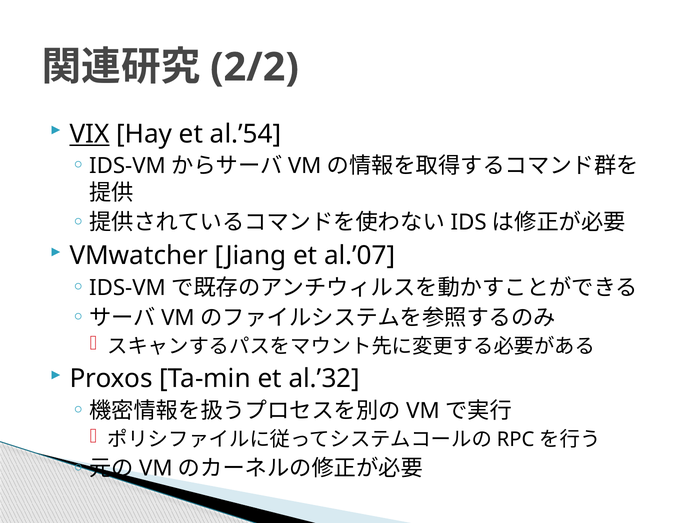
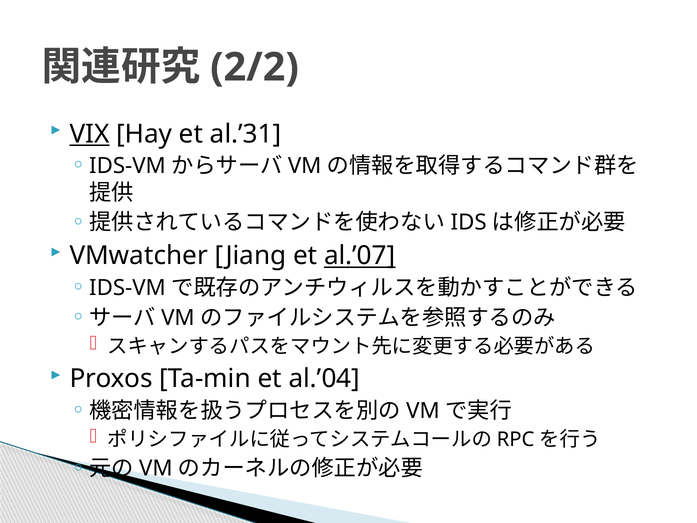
al.’54: al.’54 -> al.’31 (246, 134)
al.’07 underline: none -> present (360, 256)
al.’32: al.’32 -> al.’04 (324, 379)
